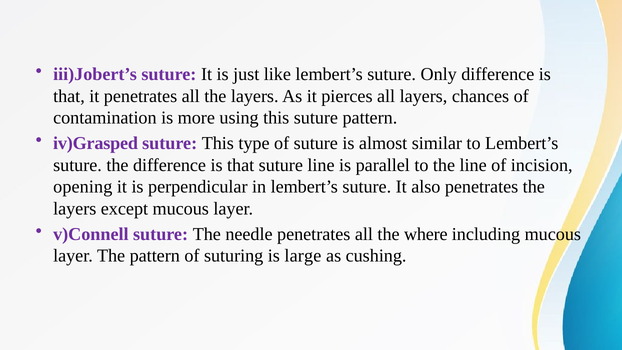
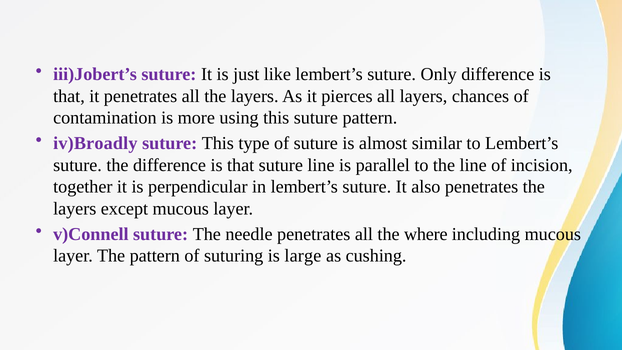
iv)Grasped: iv)Grasped -> iv)Broadly (95, 143)
opening: opening -> together (83, 187)
